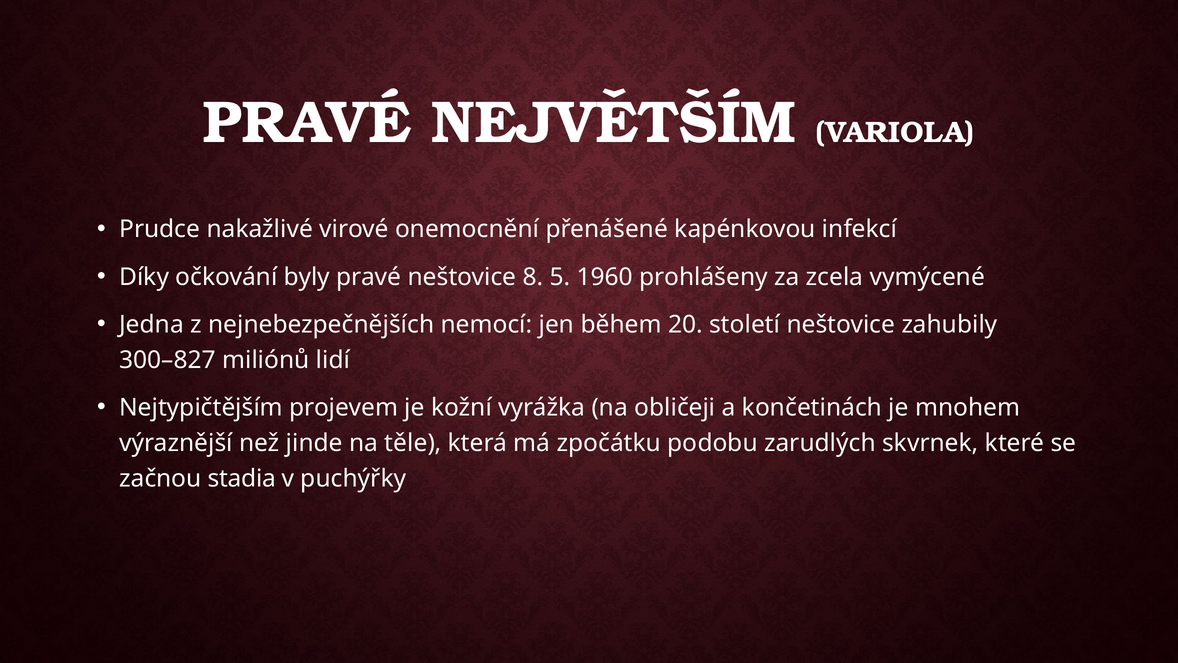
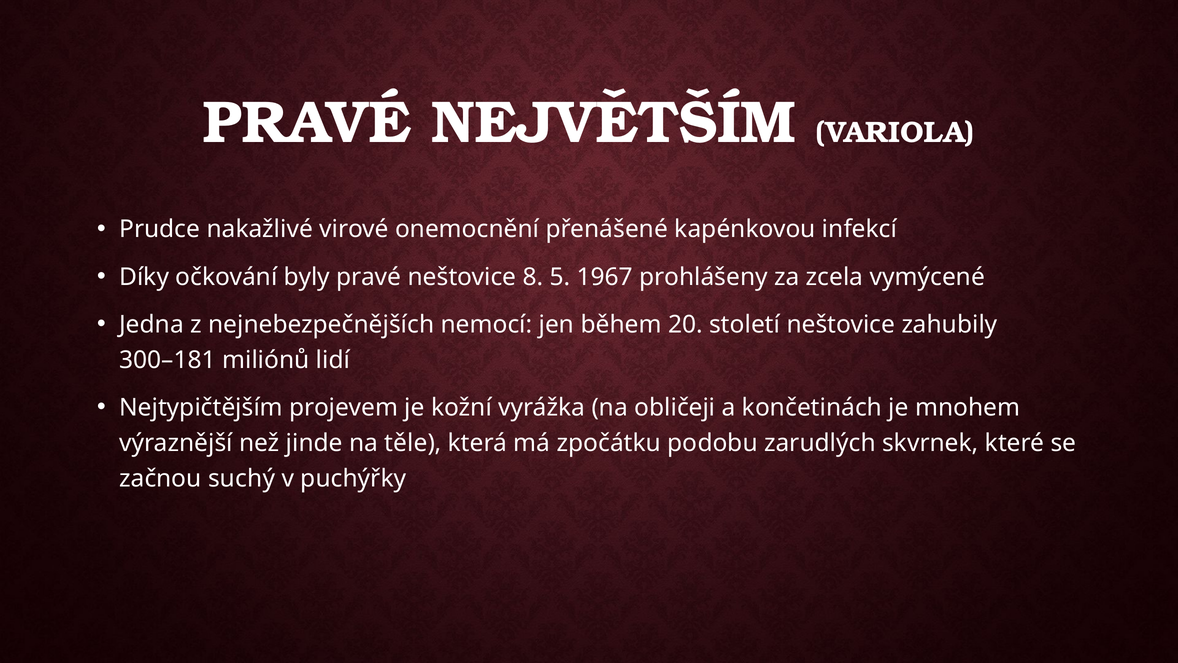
1960: 1960 -> 1967 (605, 277)
300–827: 300–827 -> 300–181 (168, 360)
stadia: stadia -> suchý (242, 478)
